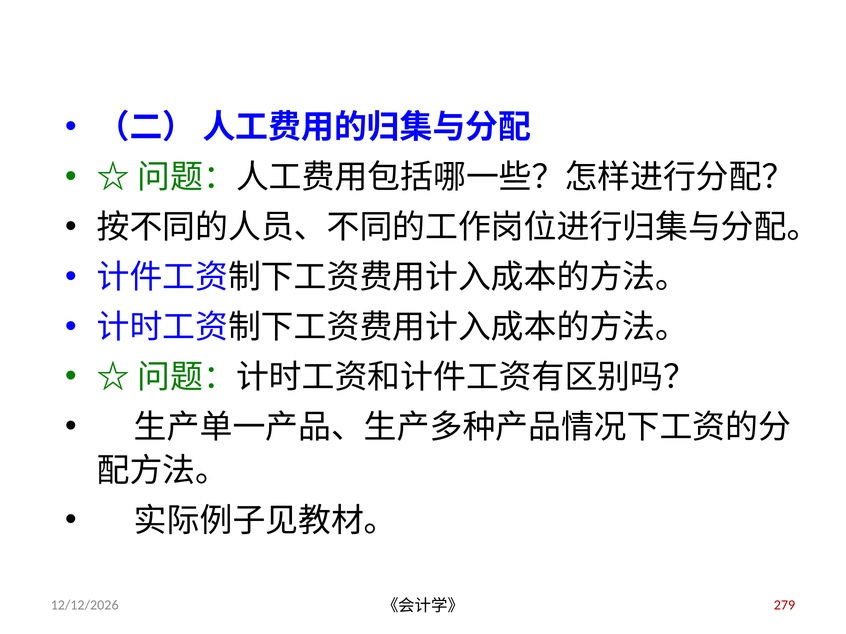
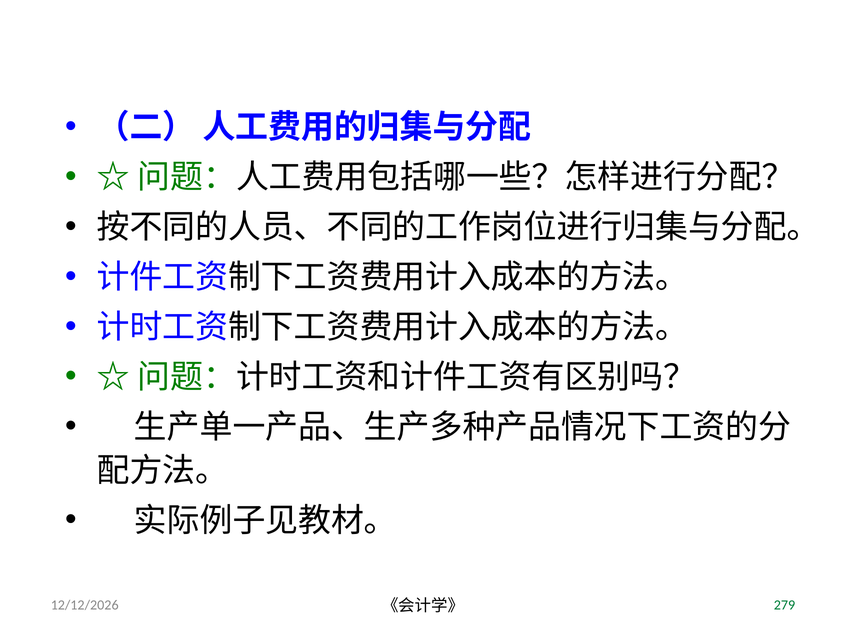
279 colour: red -> green (785, 606)
